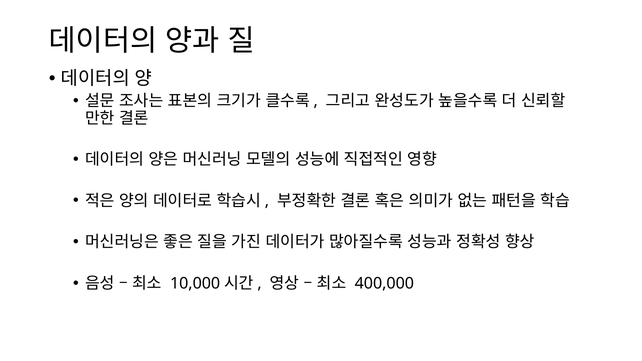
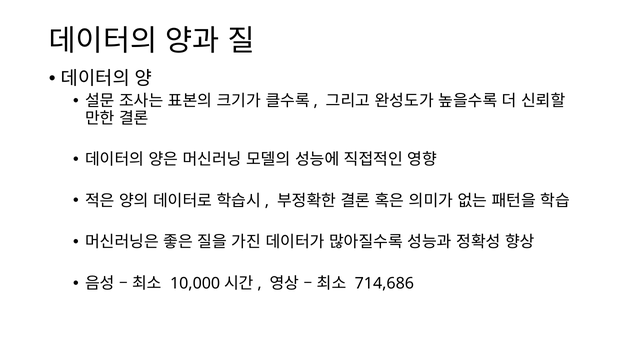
400,000: 400,000 -> 714,686 (384, 284)
